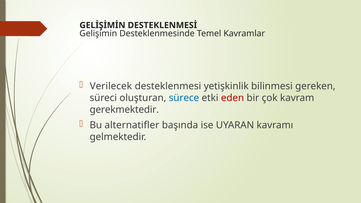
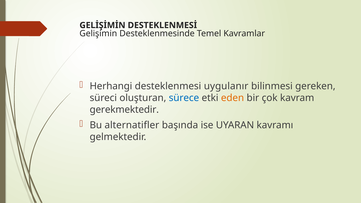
Verilecek: Verilecek -> Herhangi (111, 86)
yetişkinlik: yetişkinlik -> uygulanır (226, 86)
eden colour: red -> orange (233, 98)
